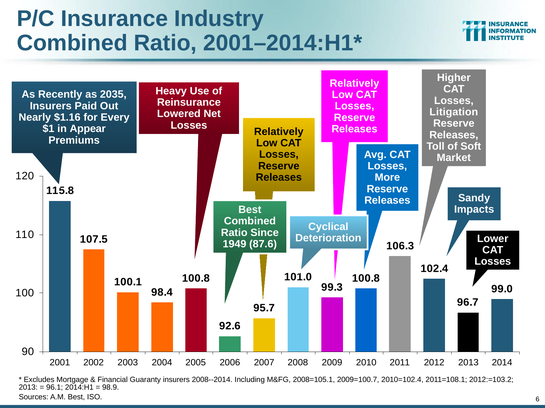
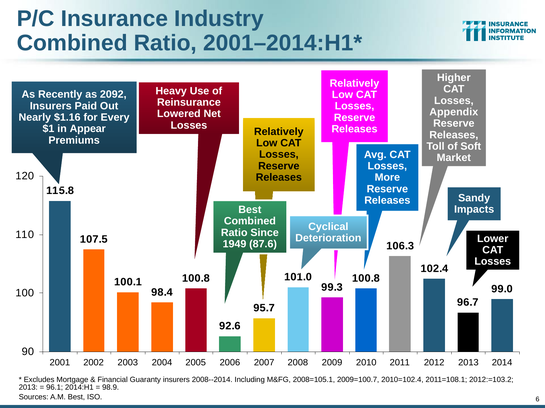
2035: 2035 -> 2092 (113, 95)
Litigation: Litigation -> Appendix (454, 112)
